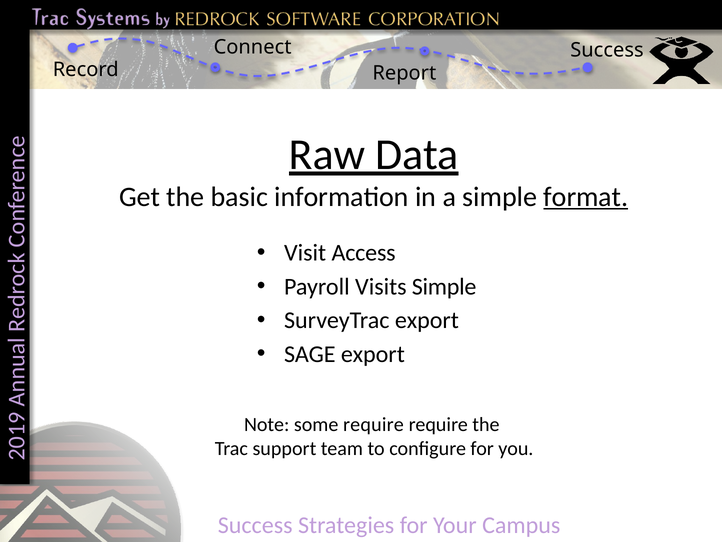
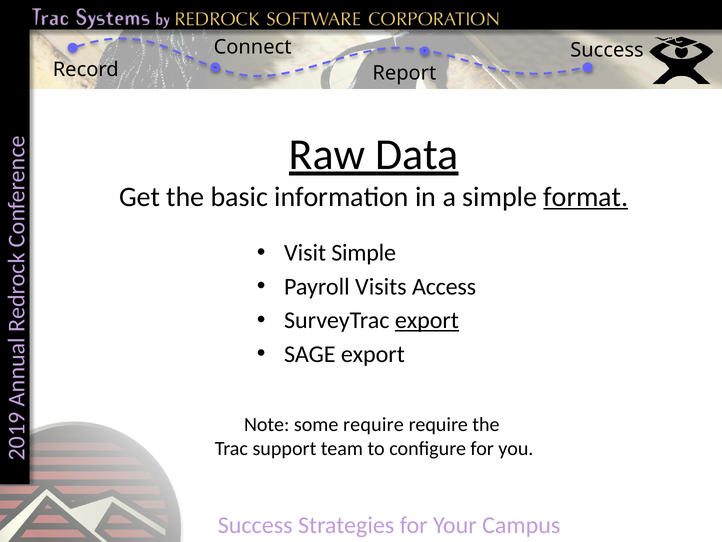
Visit Access: Access -> Simple (364, 253)
Visits Simple: Simple -> Access (444, 286)
export underline: none -> present (427, 320)
